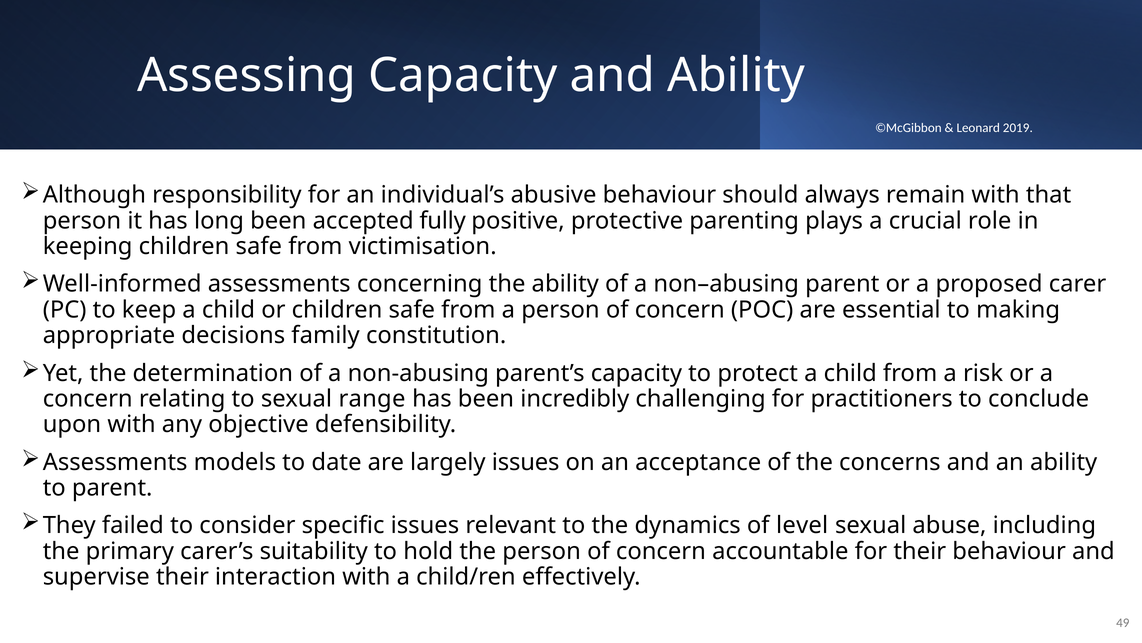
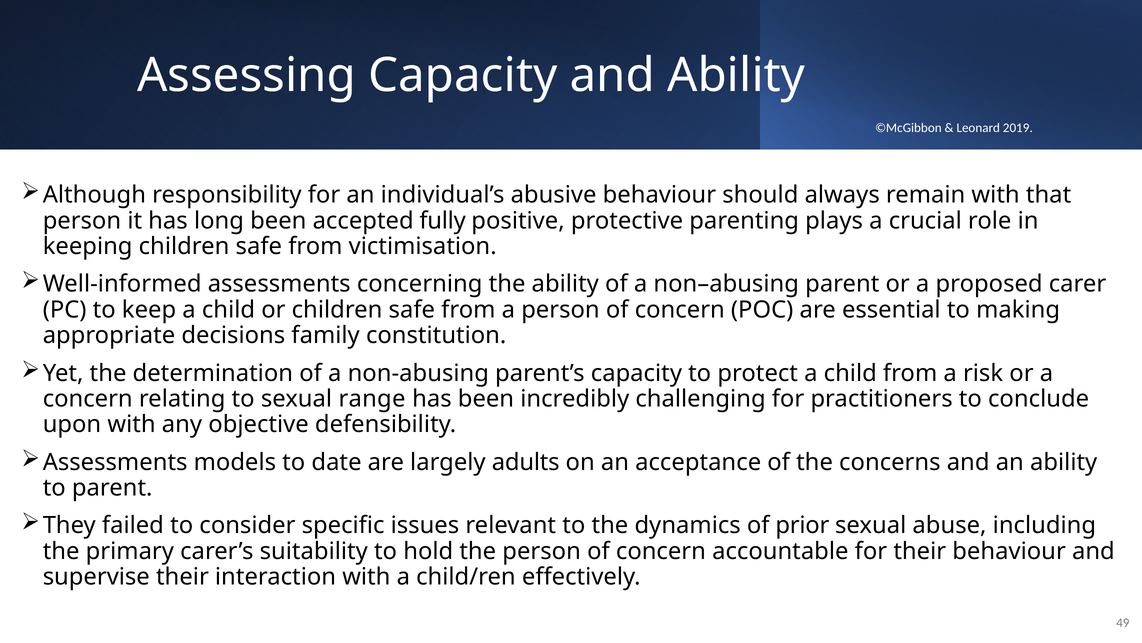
largely issues: issues -> adults (526, 462)
level: level -> prior (802, 525)
